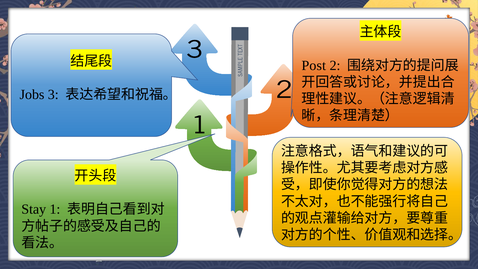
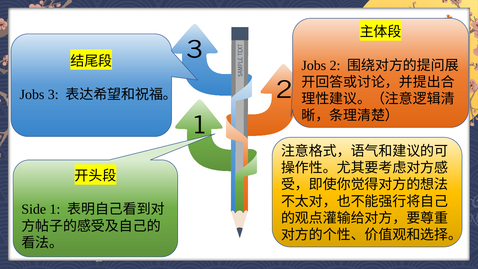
Post: Post -> Jobs (314, 65)
Stay: Stay -> Side (34, 209)
